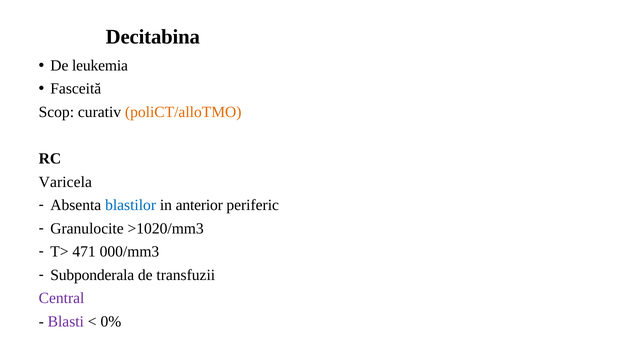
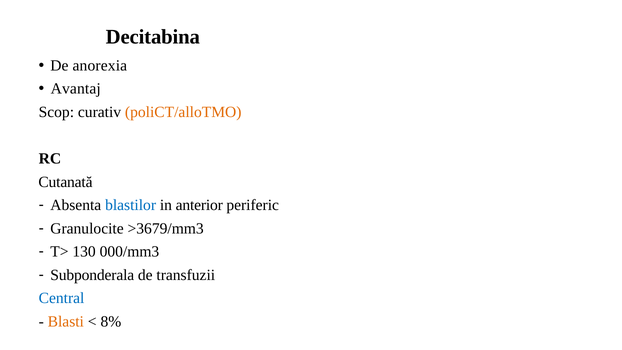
leukemia: leukemia -> anorexia (100, 66)
Fasceită: Fasceită -> Avantaj (76, 89)
Varicela: Varicela -> Cutanată (65, 182)
>1020/mm3: >1020/mm3 -> >3679/mm3 (166, 228)
471: 471 -> 130 (84, 252)
Central colour: purple -> blue (62, 298)
Blasti colour: purple -> orange (66, 322)
0%: 0% -> 8% (111, 322)
